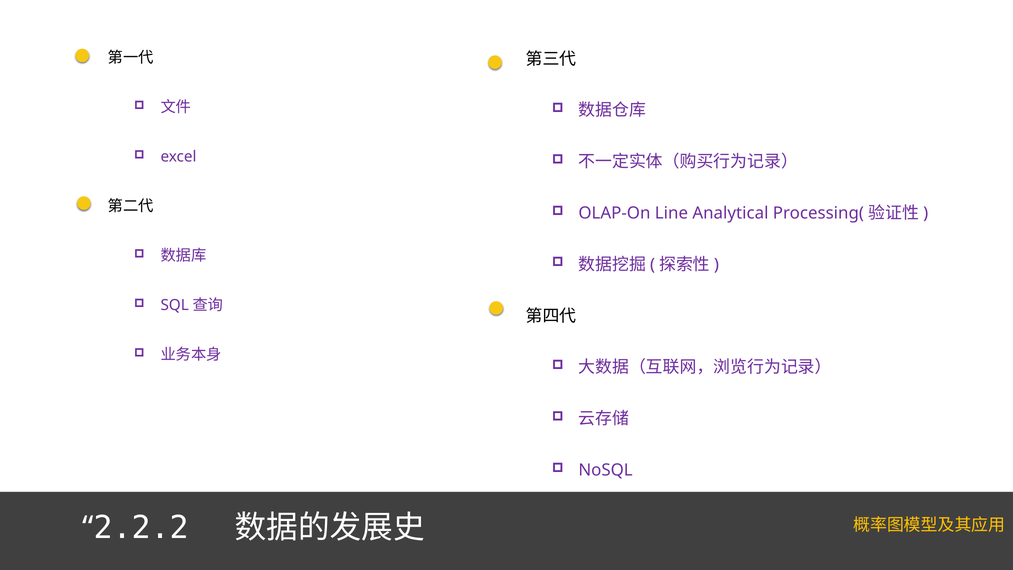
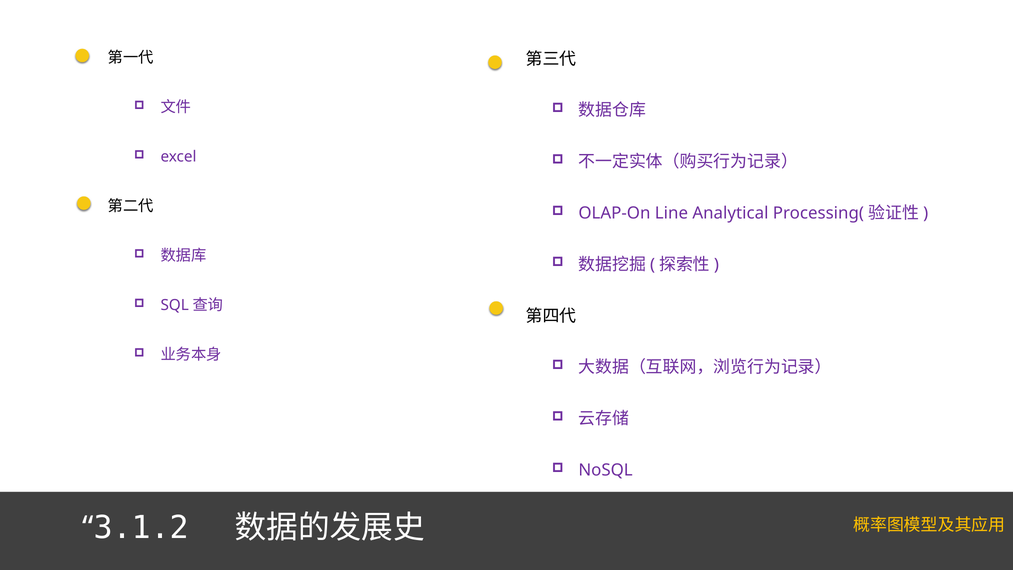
2.2.2: 2.2.2 -> 3.1.2 (141, 528)
